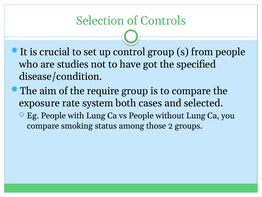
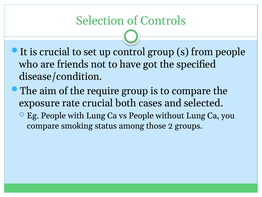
studies: studies -> friends (73, 64)
rate system: system -> crucial (98, 103)
